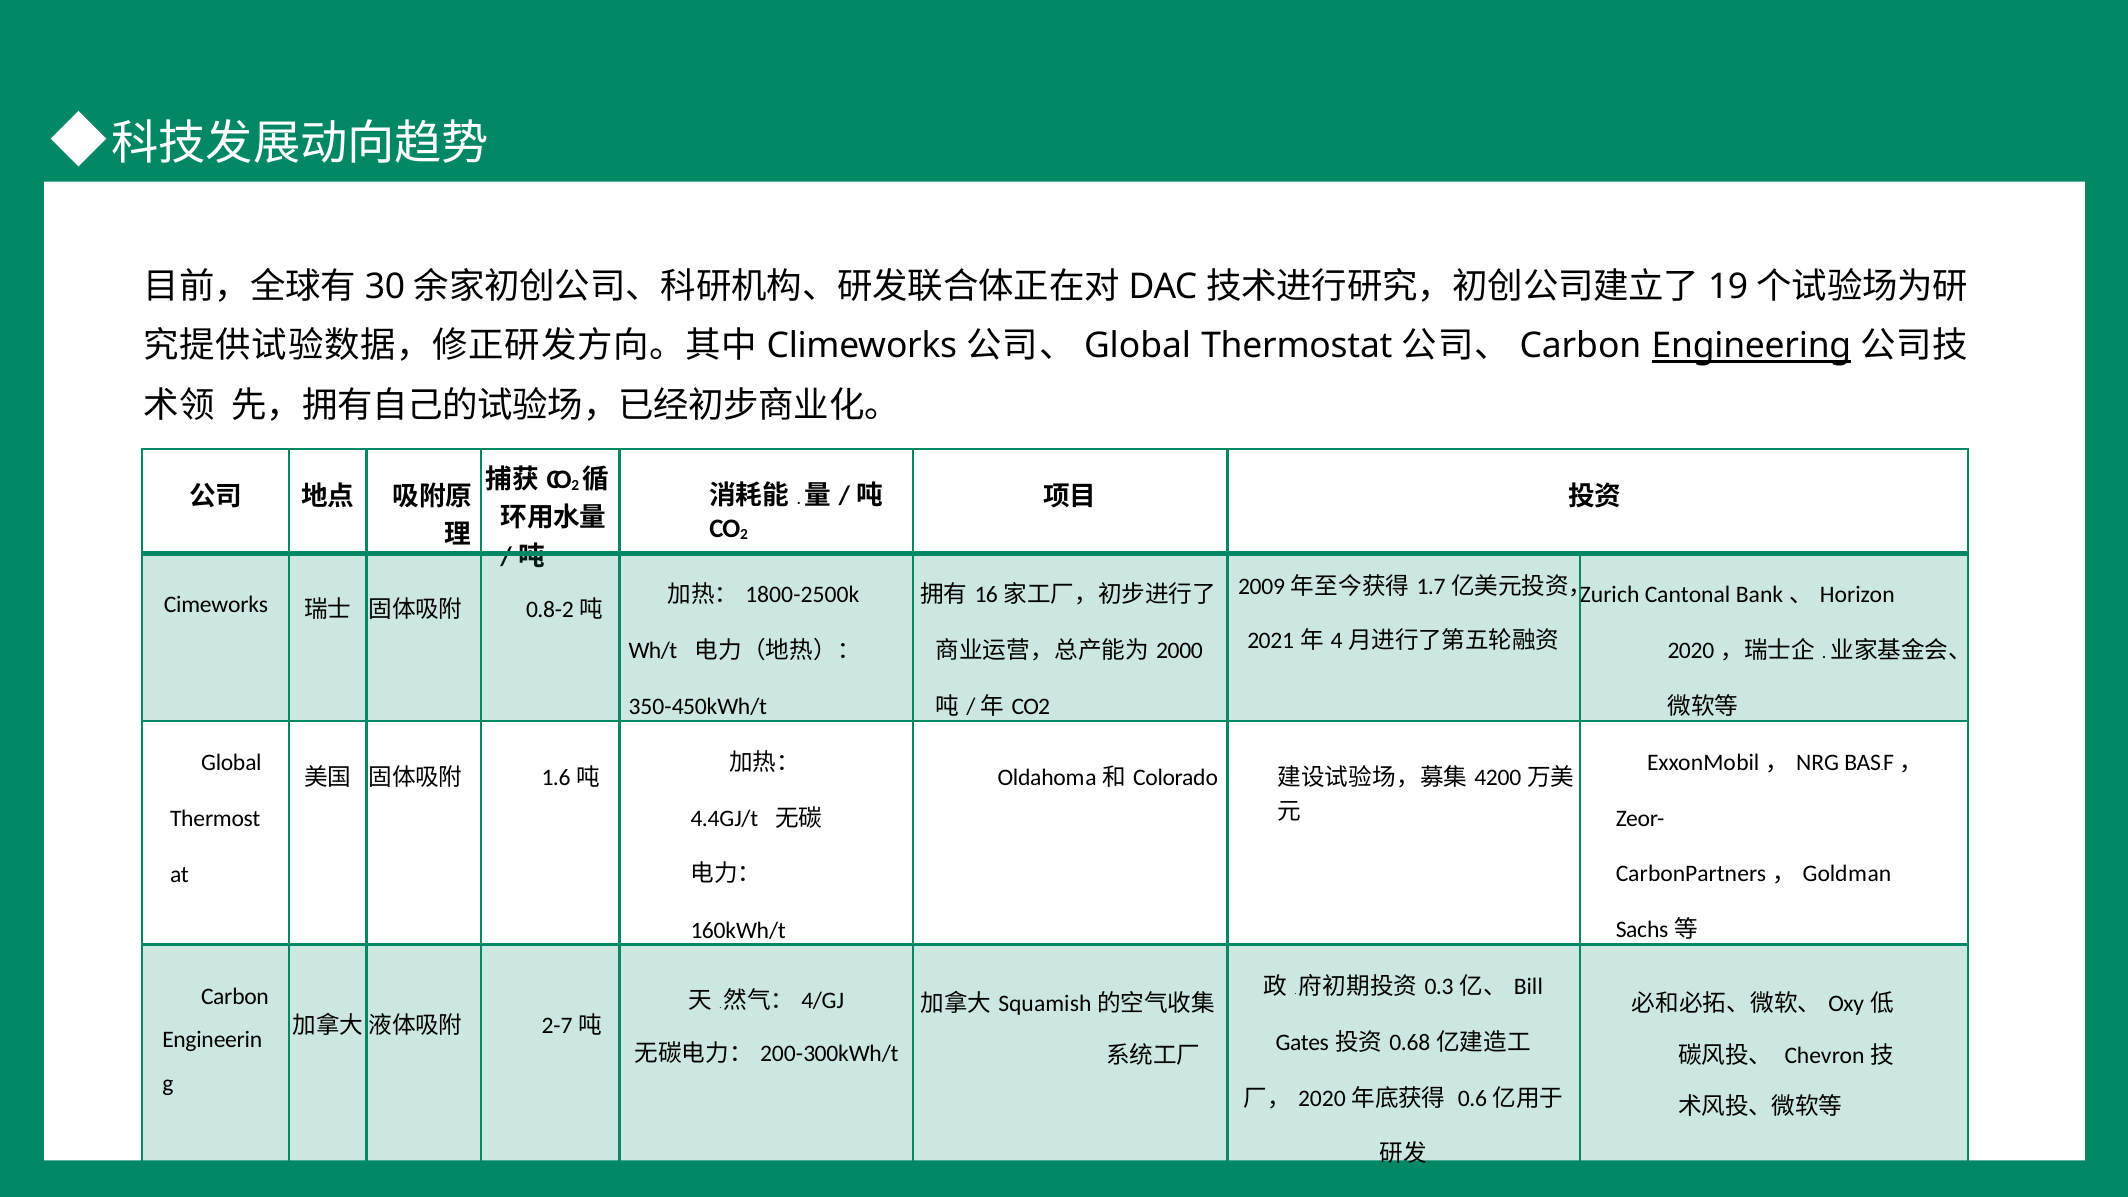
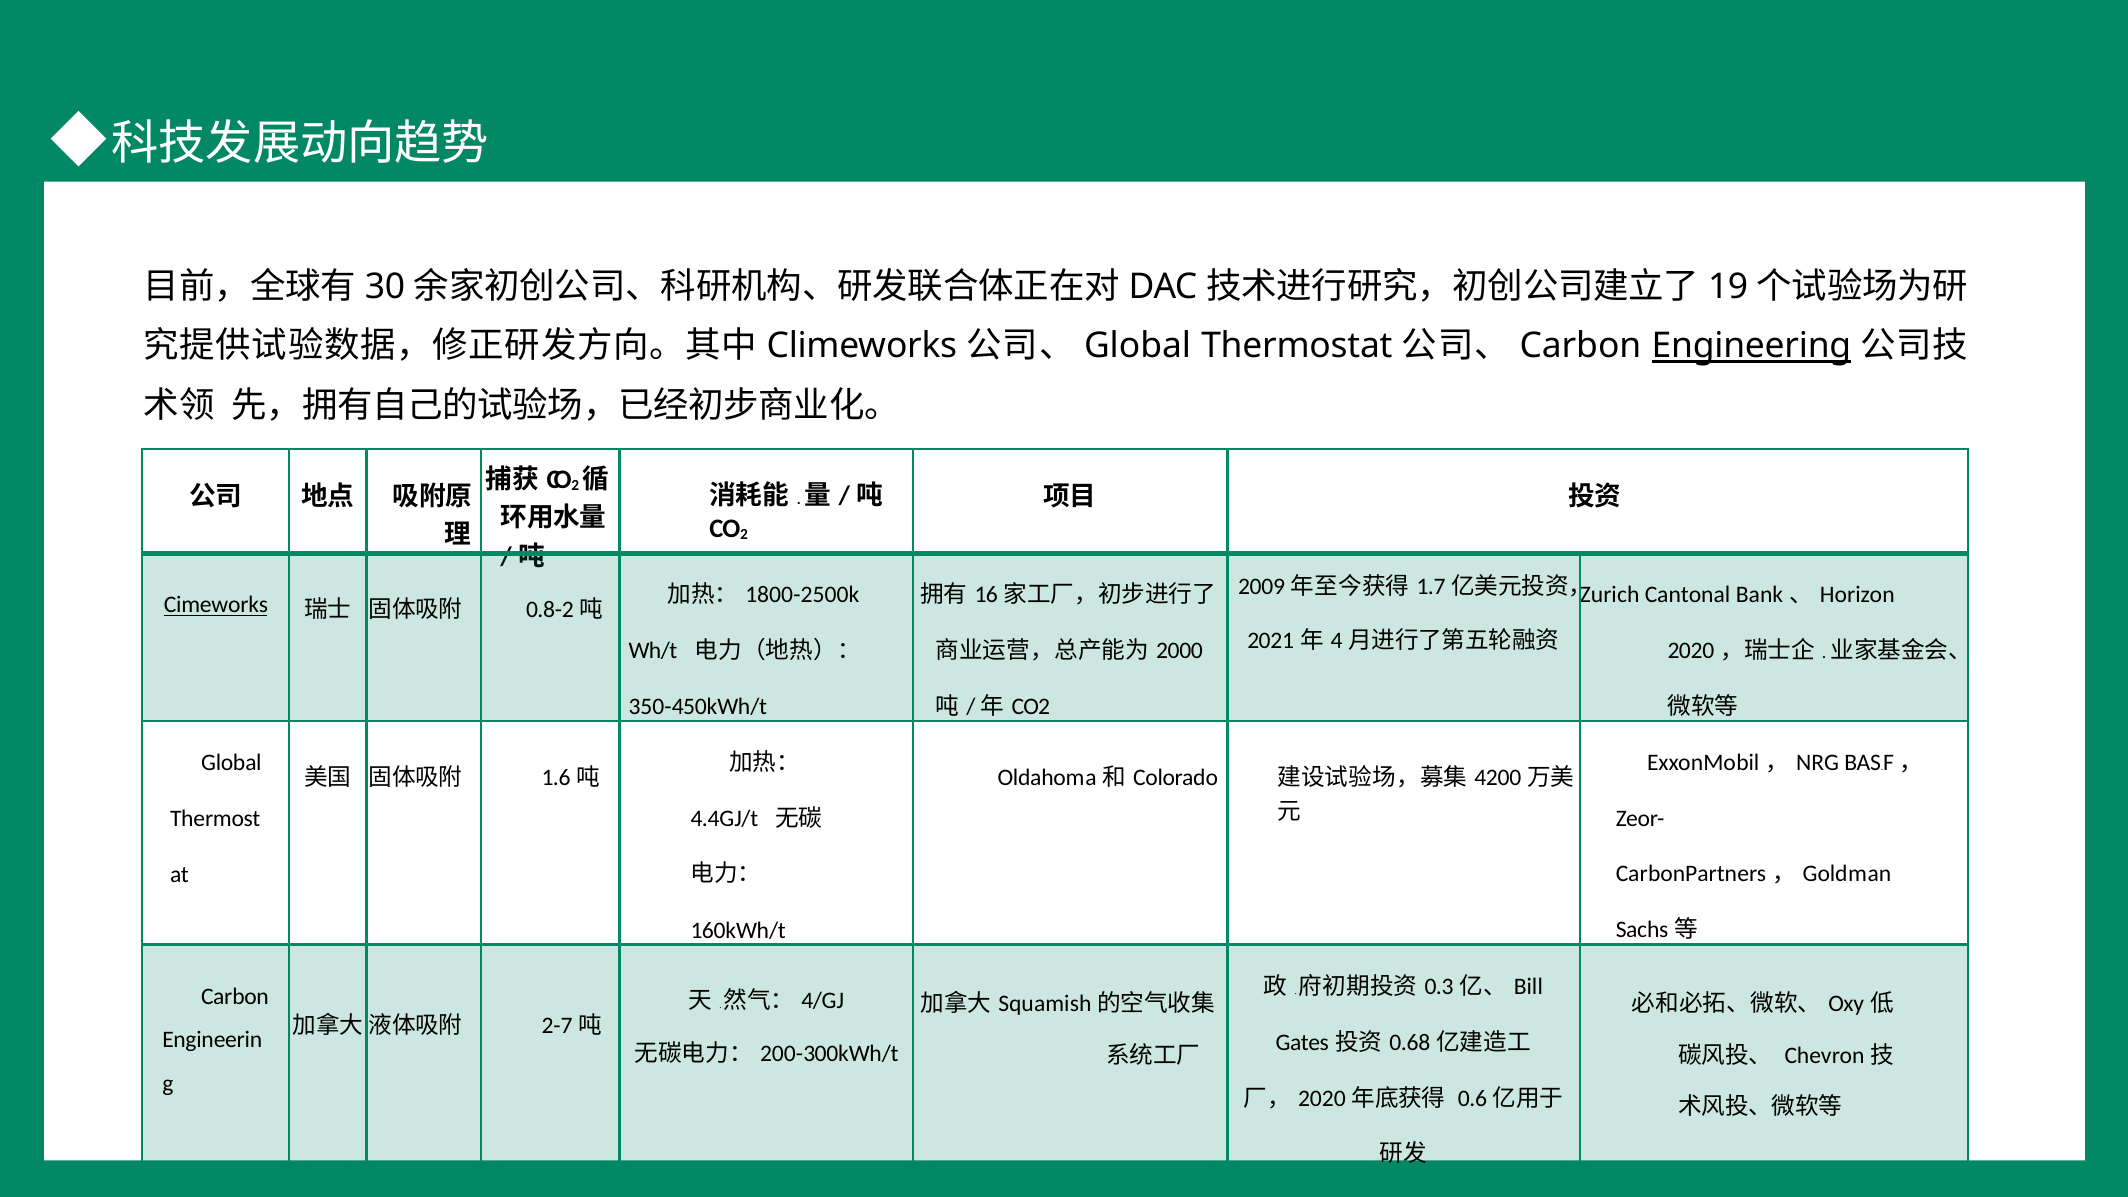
Cimeworks underline: none -> present (216, 605)
